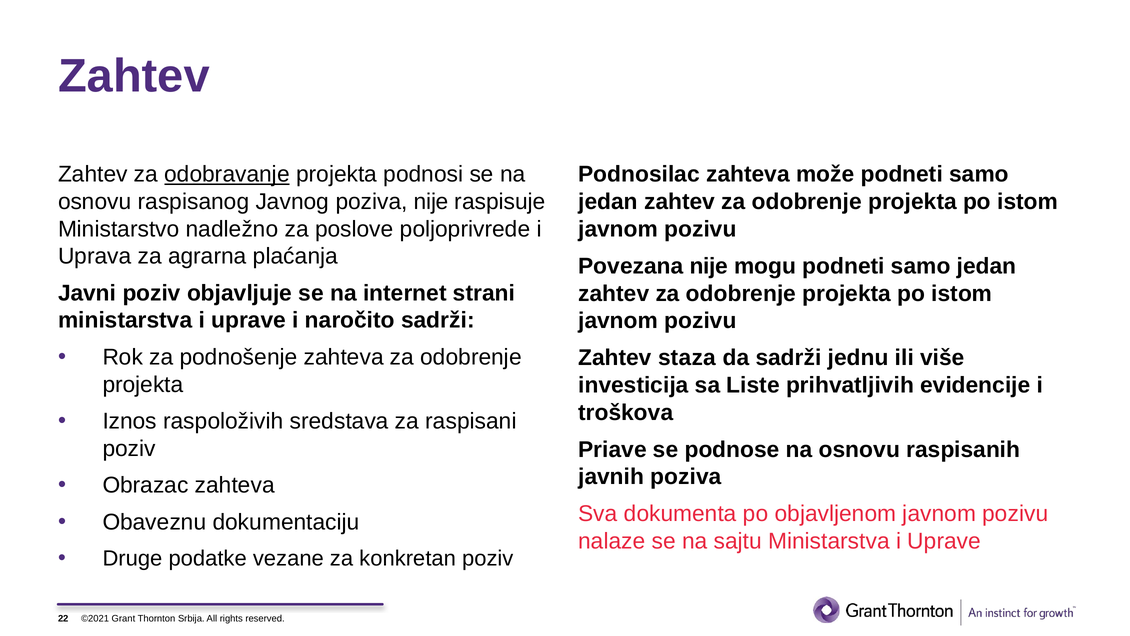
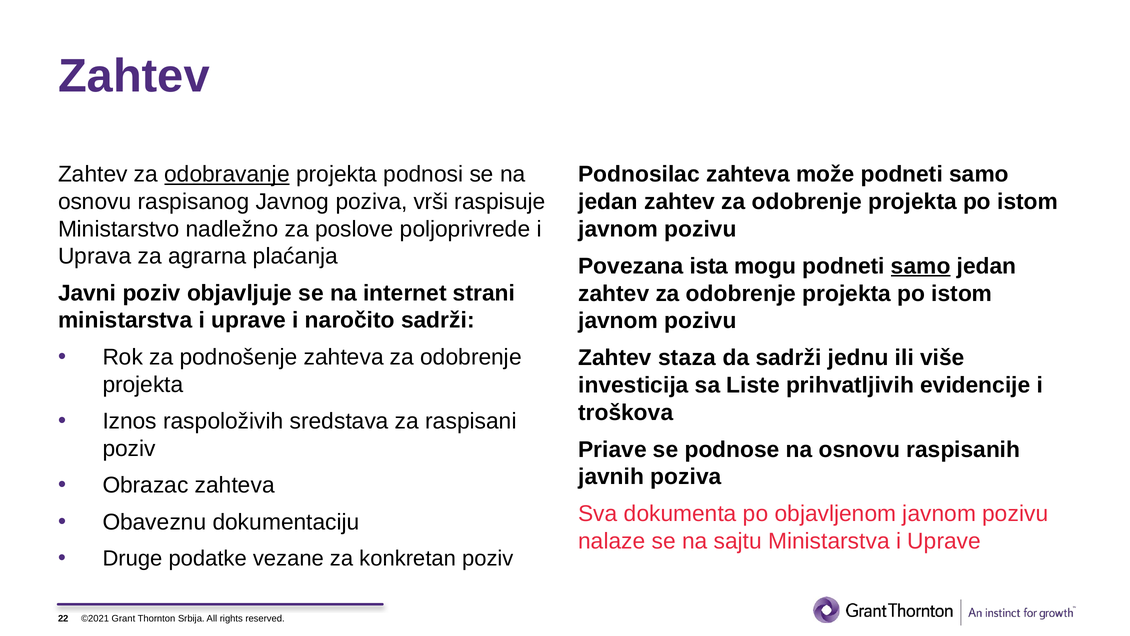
poziva nije: nije -> vrši (431, 202)
Povezana nije: nije -> ista (709, 266)
samo underline: none -> present (921, 266)
